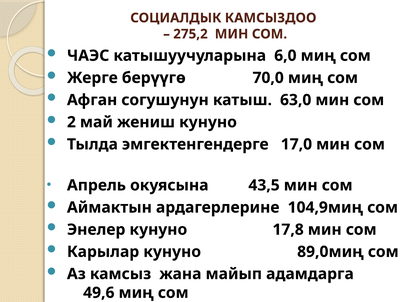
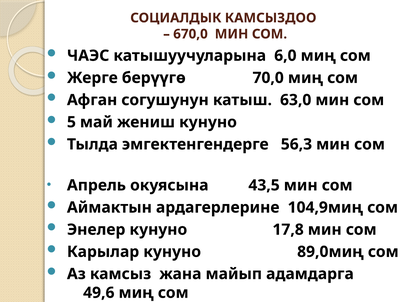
275,2: 275,2 -> 670,0 (190, 34)
2: 2 -> 5 (71, 122)
17,0: 17,0 -> 56,3 (296, 144)
